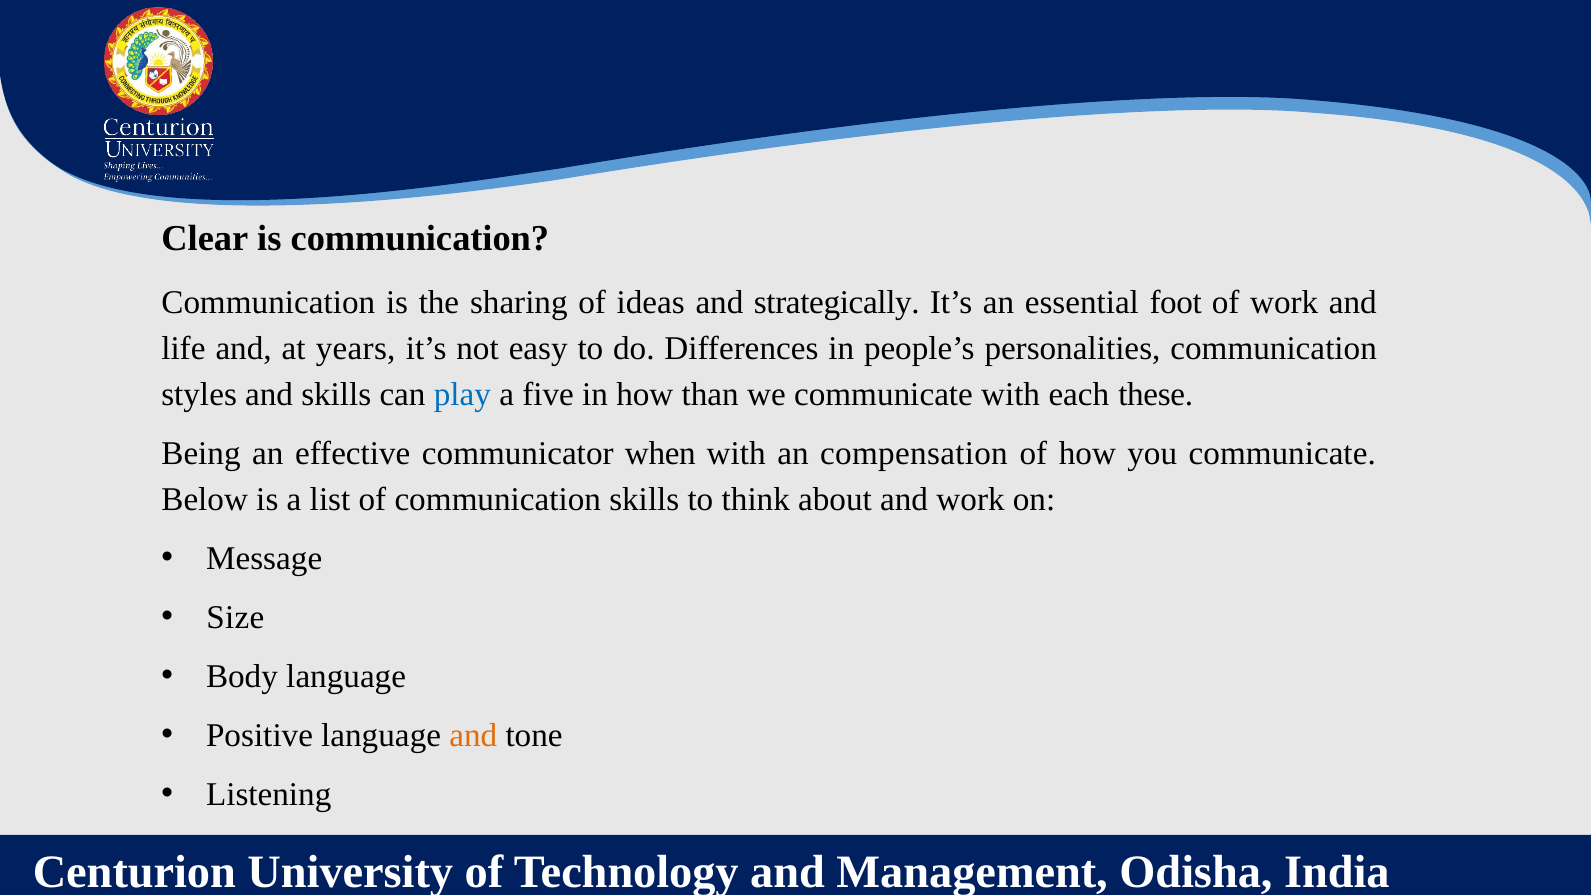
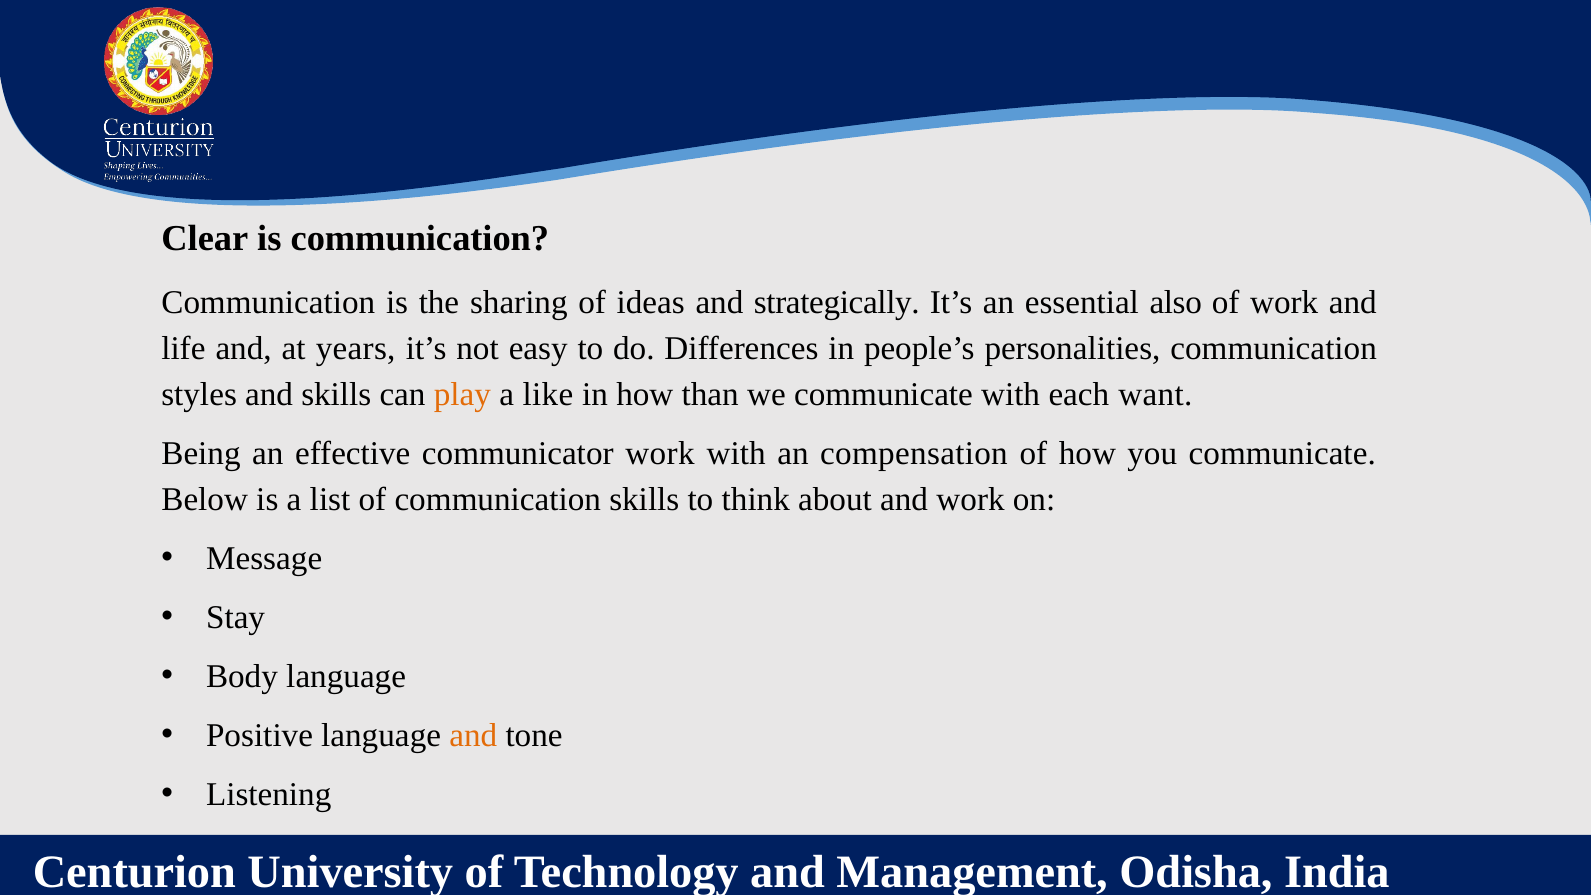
foot: foot -> also (1176, 303)
play colour: blue -> orange (462, 394)
five: five -> like (548, 394)
these: these -> want (1155, 394)
communicator when: when -> work (660, 453)
Size: Size -> Stay (236, 617)
